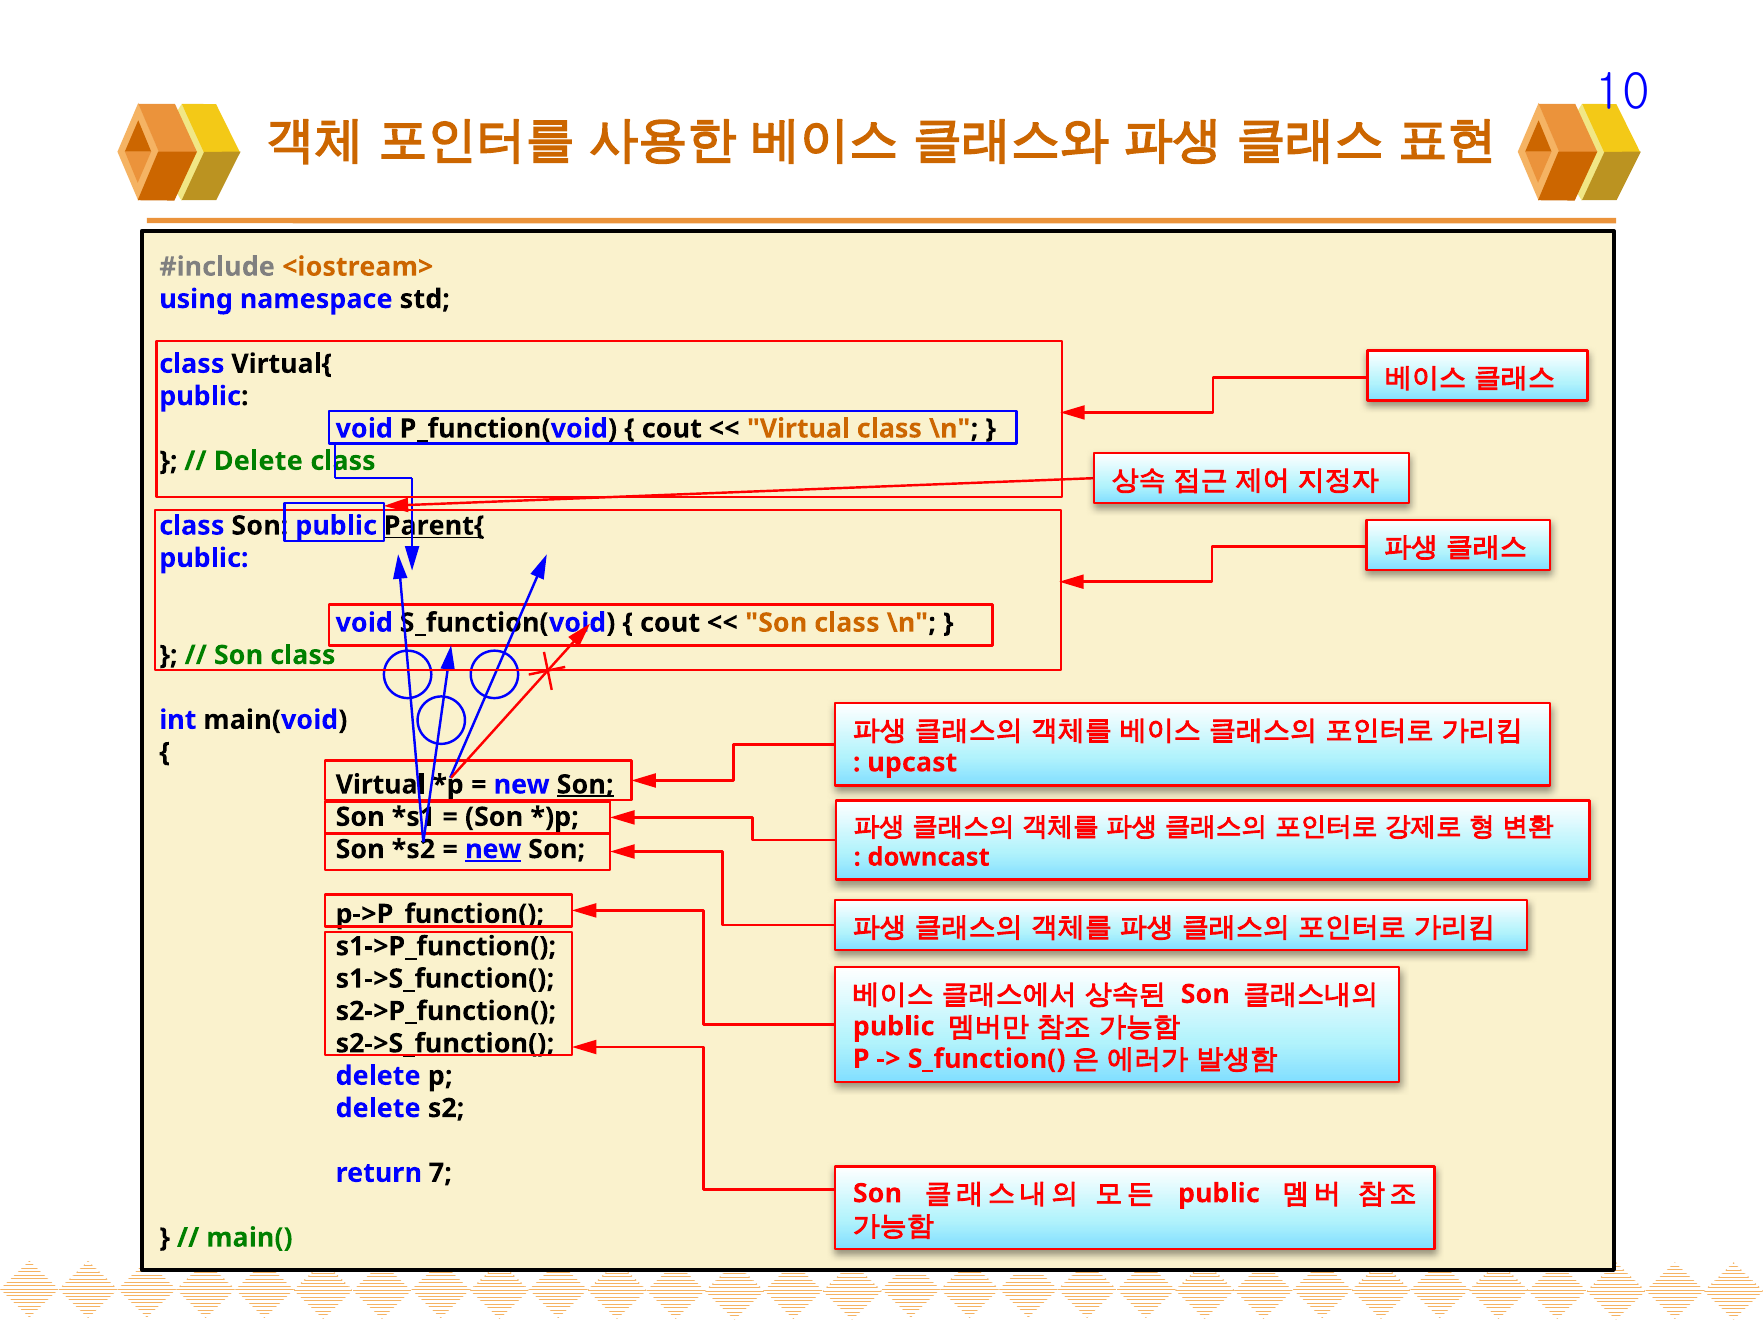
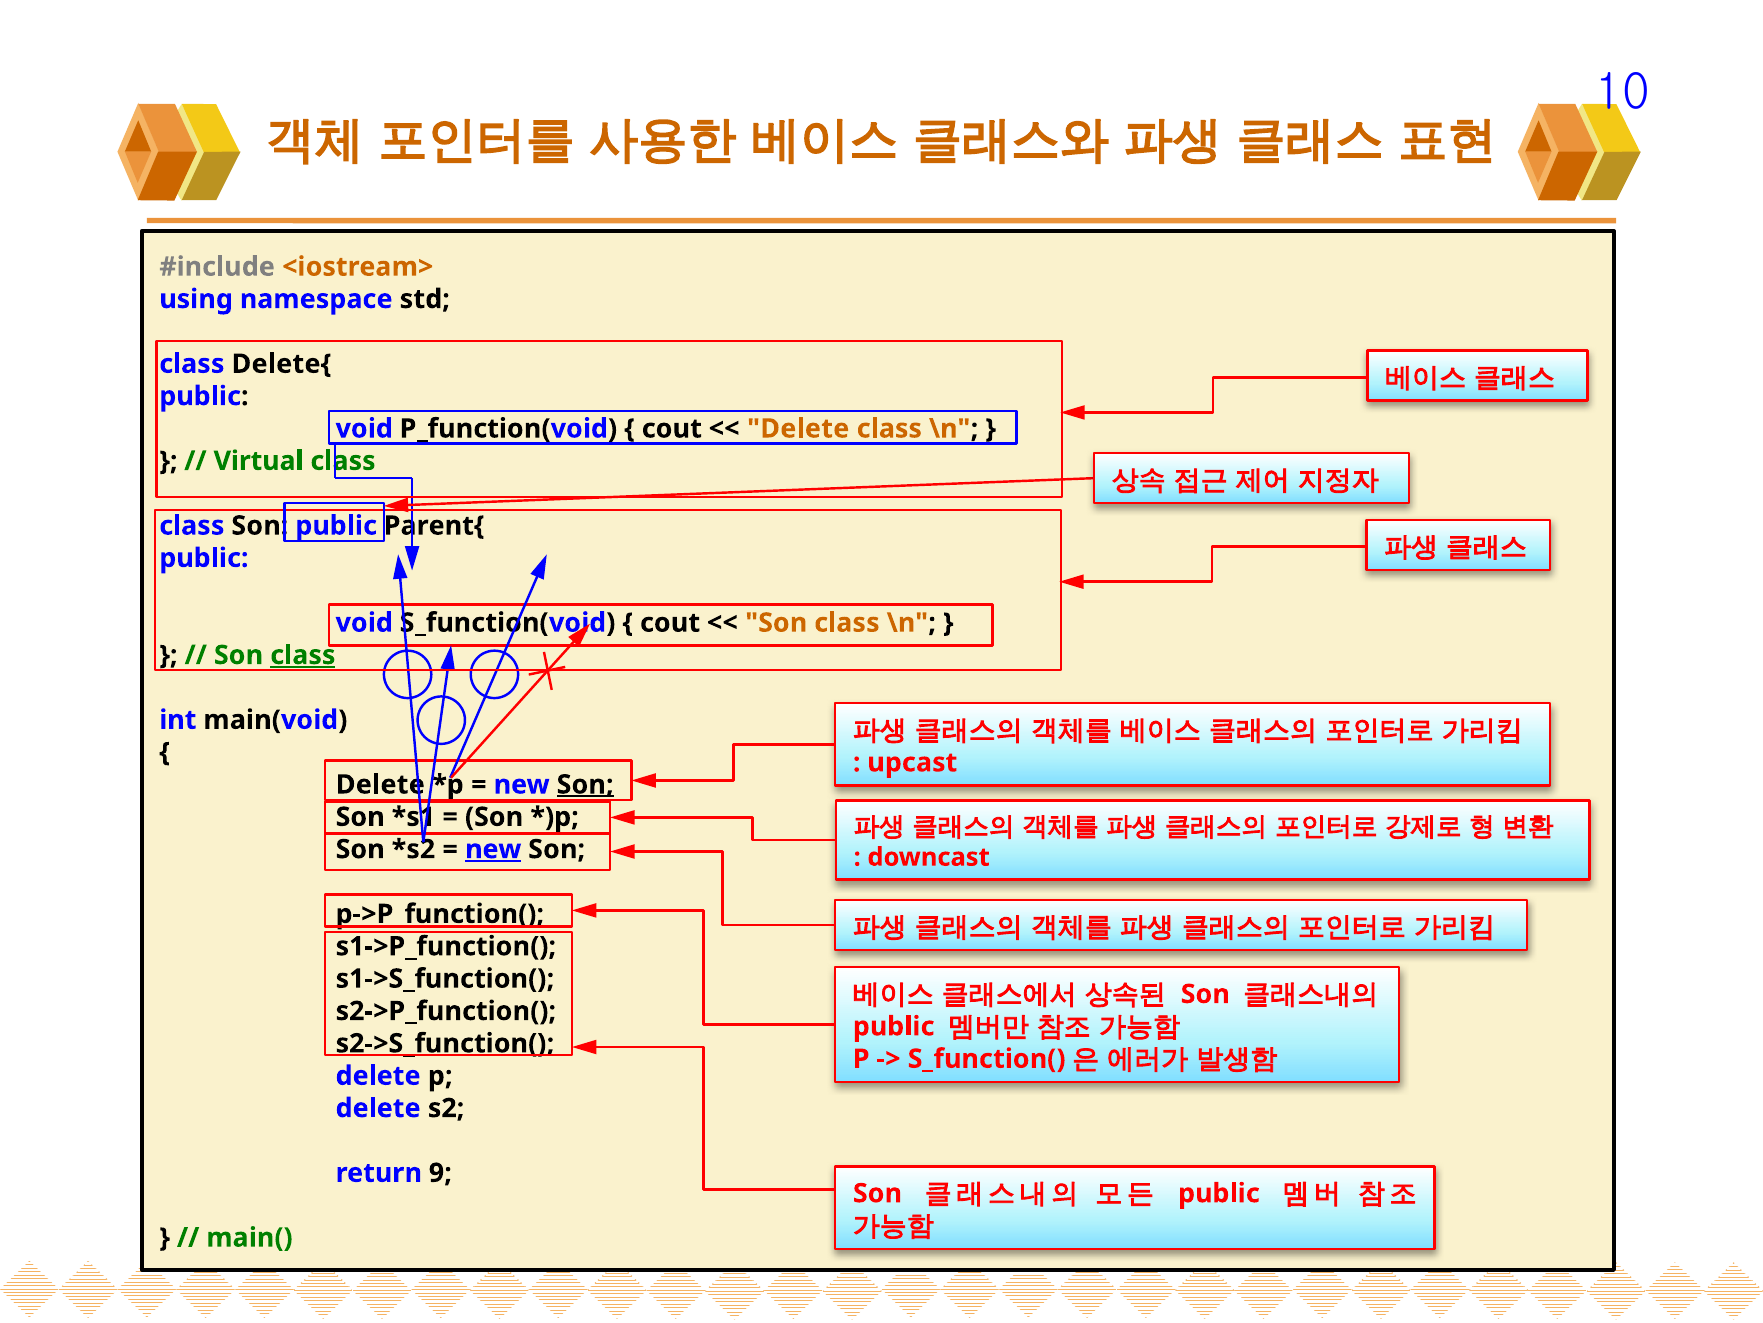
Virtual{: Virtual{ -> Delete{ (281, 364)
Virtual: Virtual -> Delete (798, 428)
Delete: Delete -> Virtual (259, 461)
Parent{ underline: present -> none (434, 525)
class underline: none -> present (303, 655)
Virtual: Virtual -> Delete (380, 784)
7: 7 -> 9 (440, 1172)
